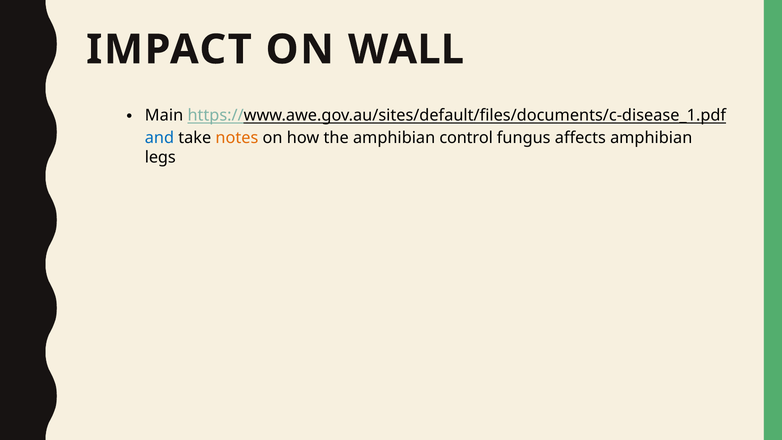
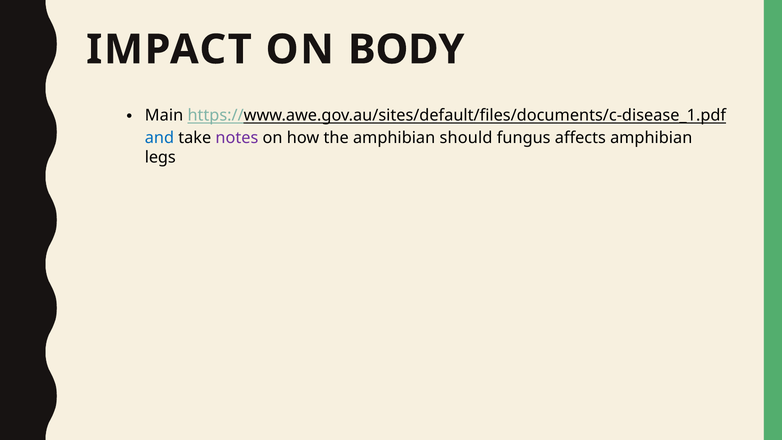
WALL: WALL -> BODY (406, 50)
notes colour: orange -> purple (237, 138)
control: control -> should (466, 138)
